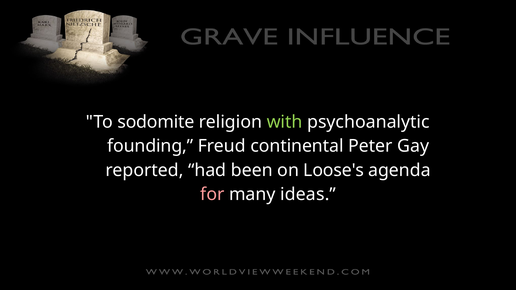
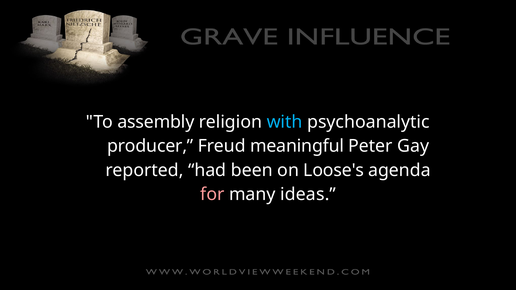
sodomite: sodomite -> assembly (156, 122)
with colour: light green -> light blue (285, 122)
founding: founding -> producer (150, 146)
continental: continental -> meaningful (297, 146)
